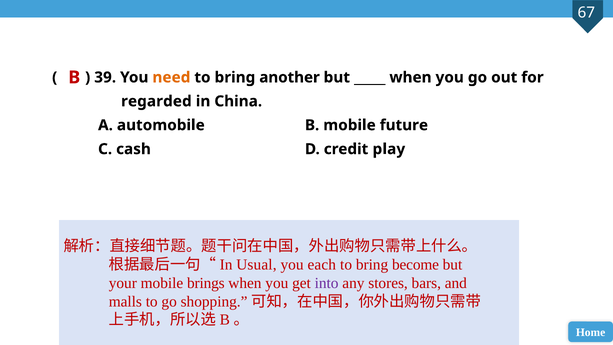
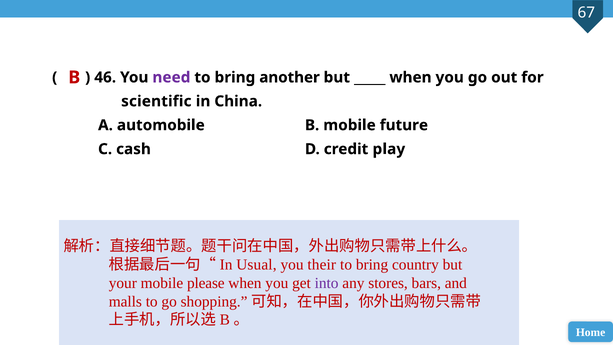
39: 39 -> 46 (105, 77)
need colour: orange -> purple (171, 77)
regarded: regarded -> scientific (156, 101)
each: each -> their (322, 265)
become: become -> country (415, 265)
brings: brings -> please (206, 283)
